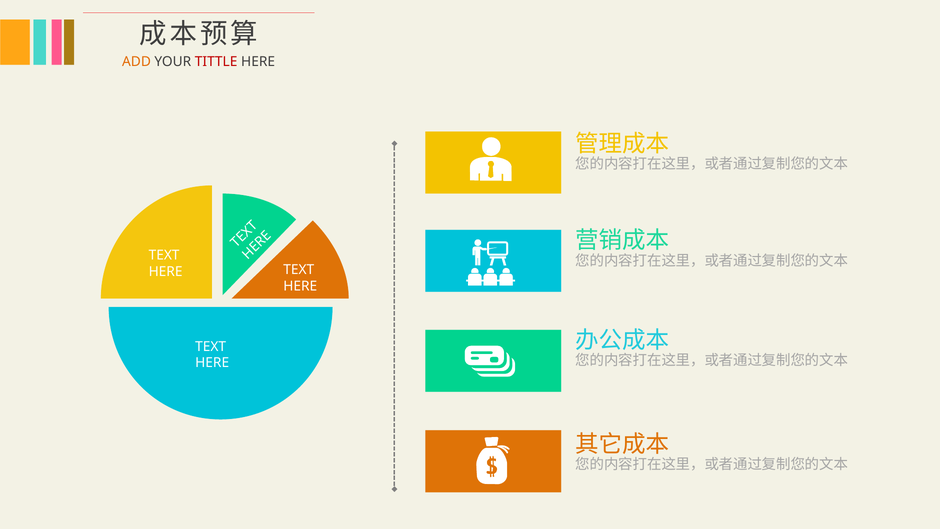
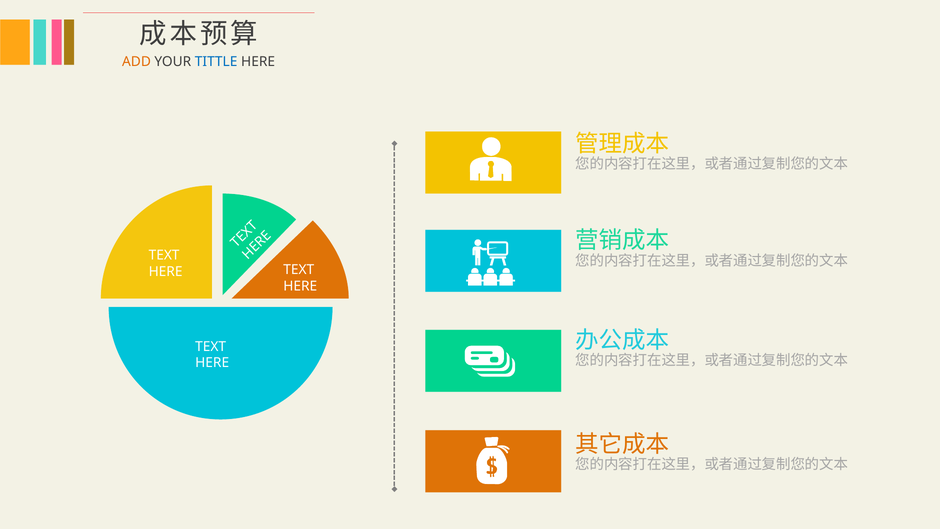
TITTLE colour: red -> blue (216, 62)
